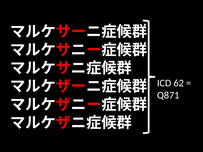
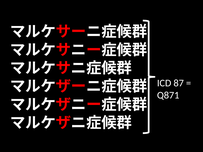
62: 62 -> 87 (179, 83)
